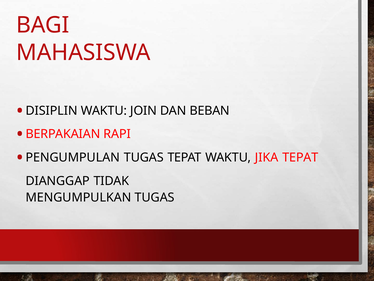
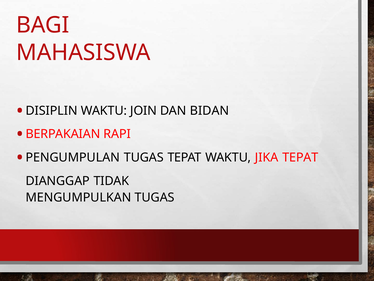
BEBAN: BEBAN -> BIDAN (209, 111)
